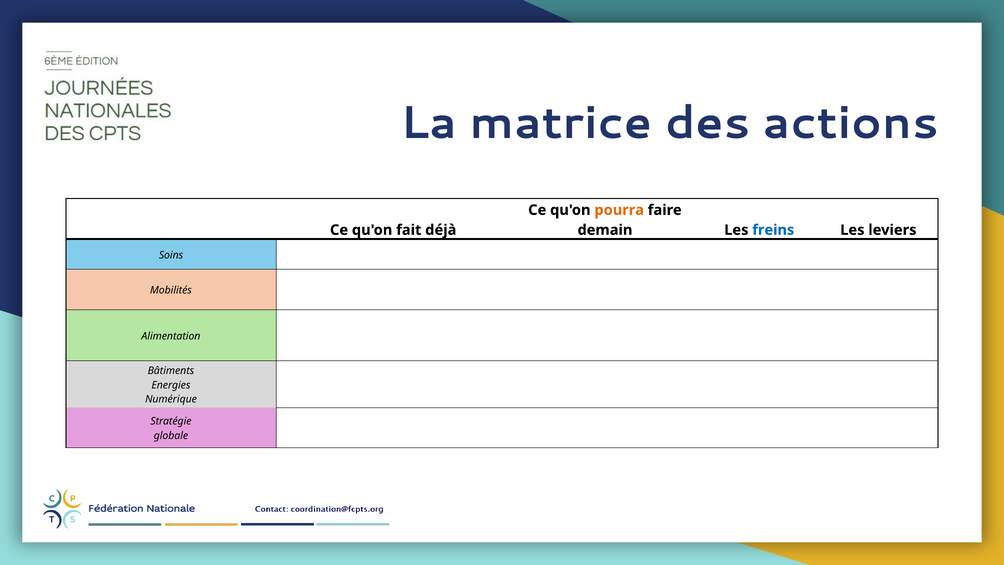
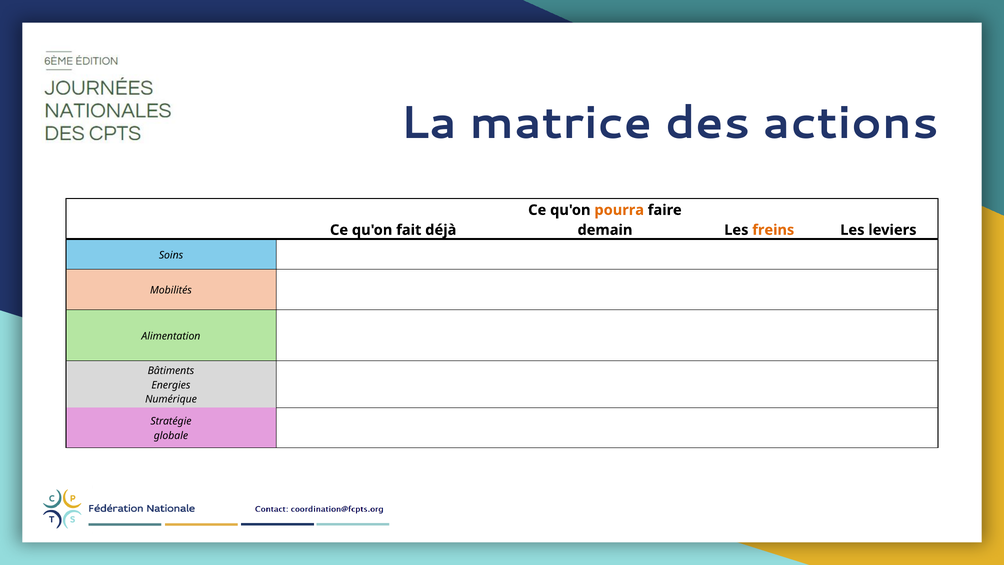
freins colour: blue -> orange (773, 230)
